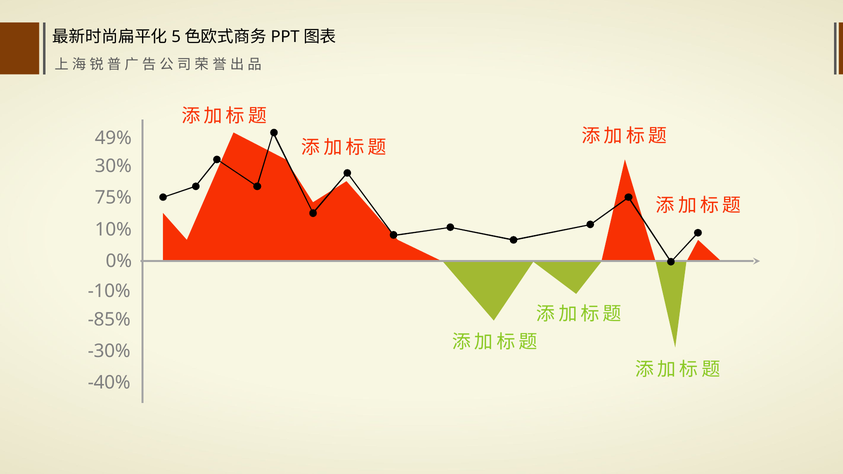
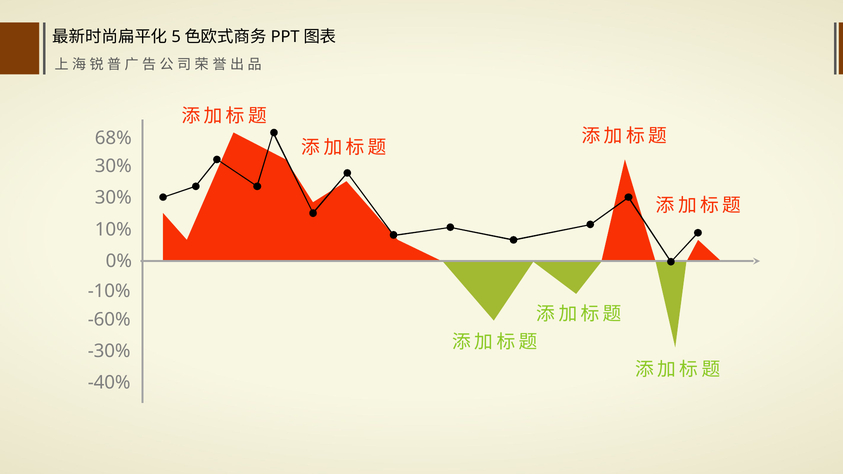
49%: 49% -> 68% (113, 138)
75%: 75% -> 30% (113, 198)
-85%: -85% -> -60% (109, 320)
